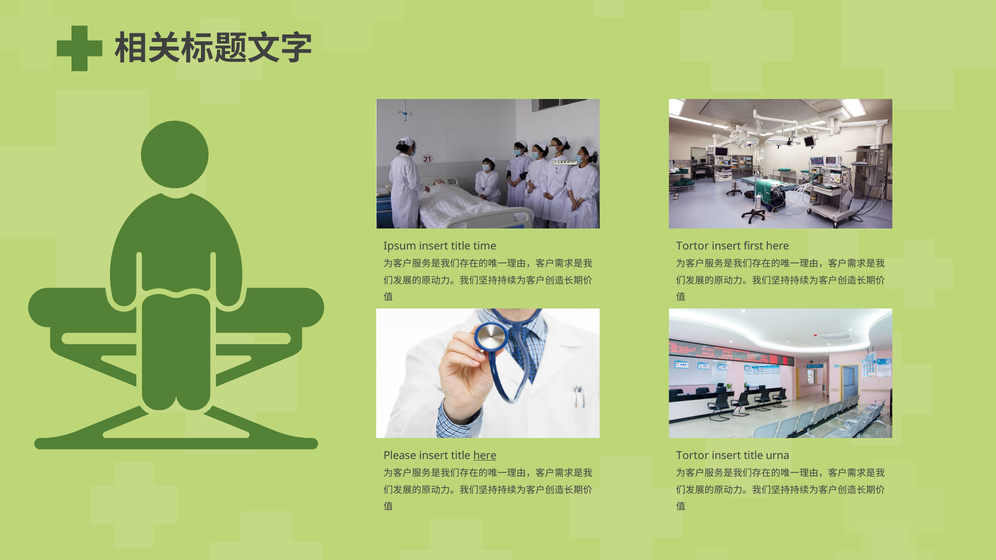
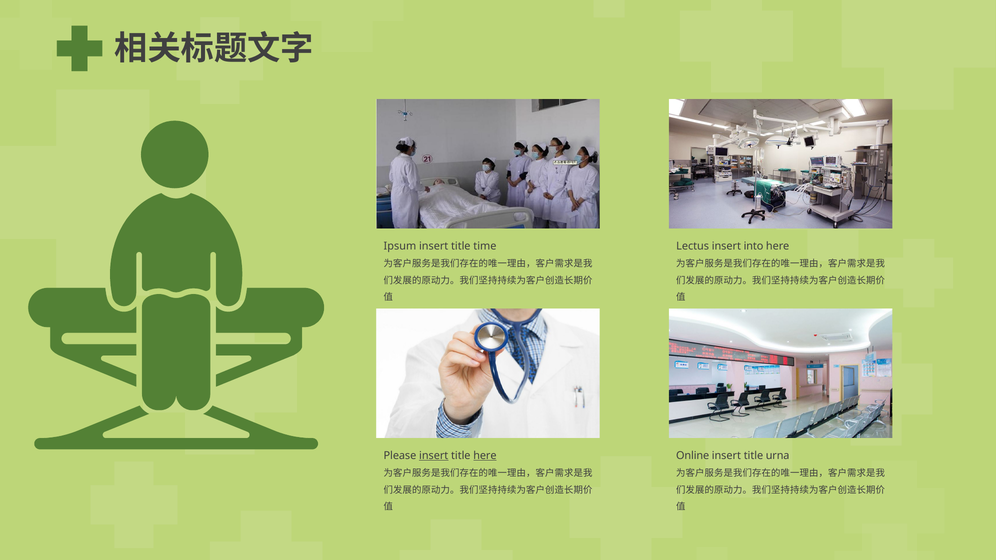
Tortor: Tortor -> Lectus (693, 246)
first: first -> into (754, 246)
insert underline: none -> present (434, 456)
Tortor: Tortor -> Online (693, 456)
